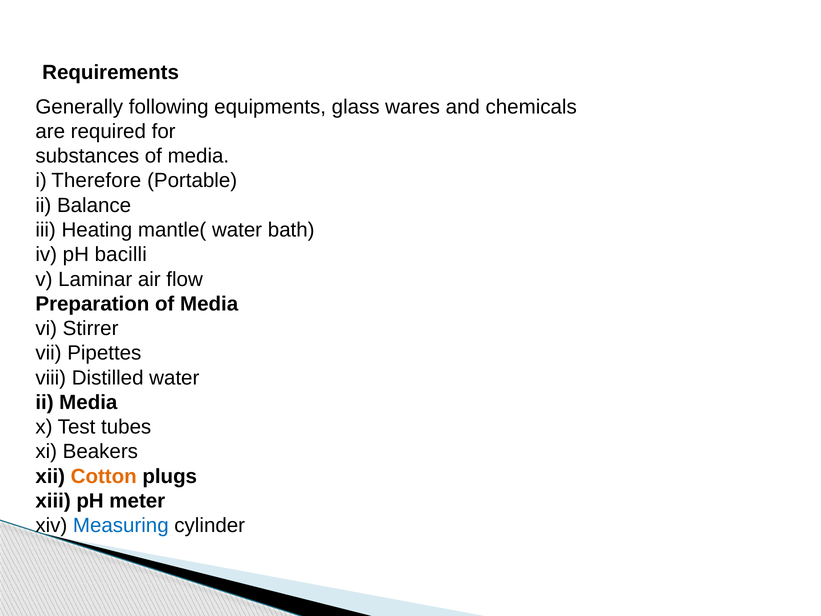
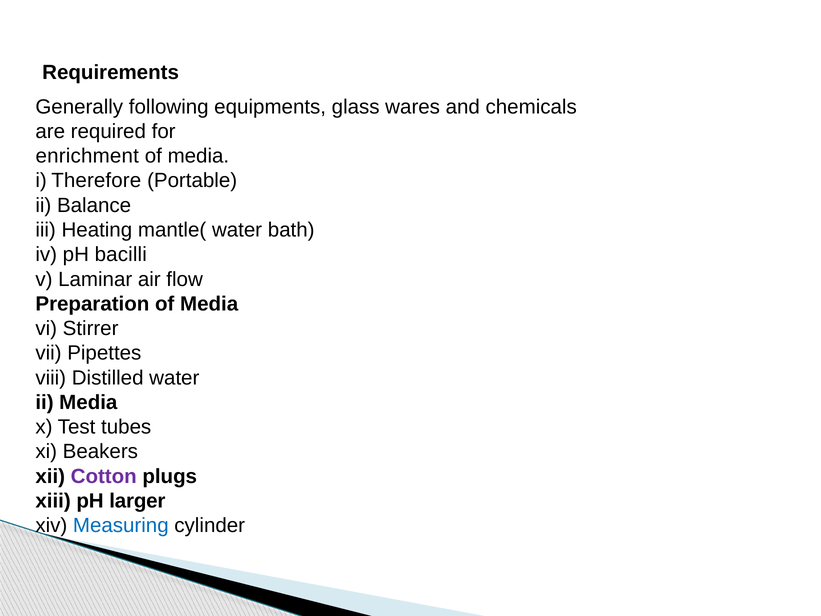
substances: substances -> enrichment (87, 156)
Cotton colour: orange -> purple (104, 476)
meter: meter -> larger (137, 501)
